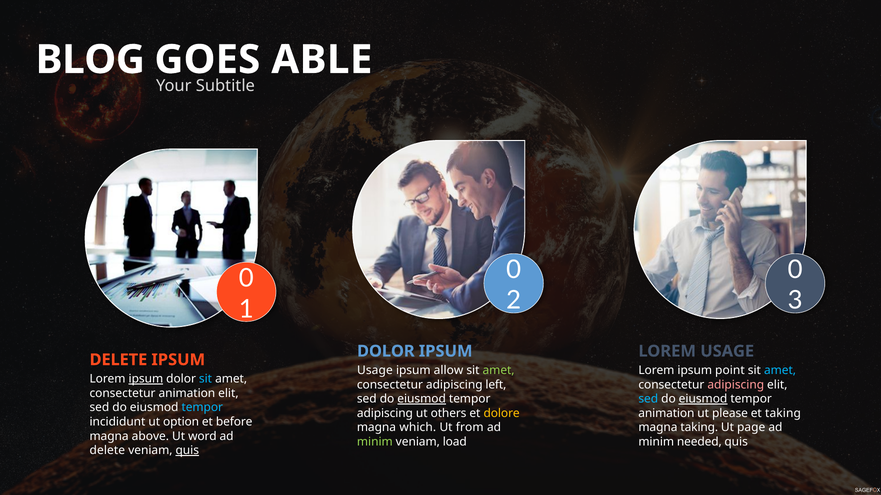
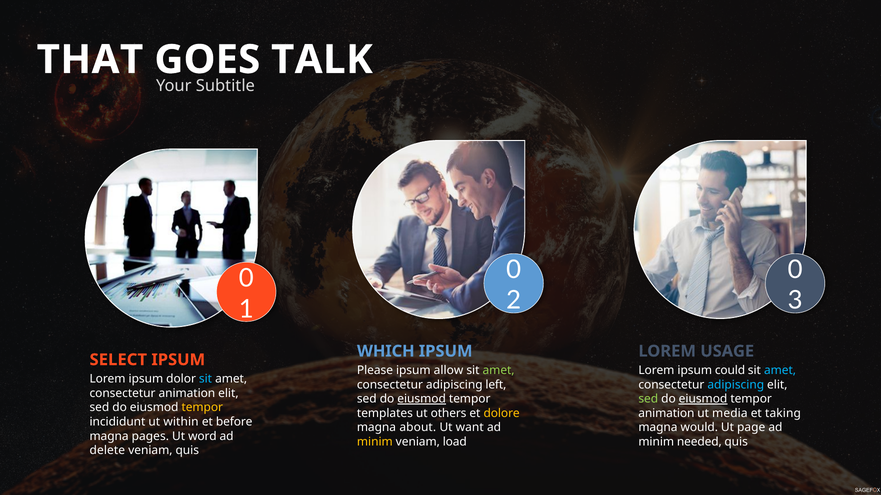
BLOG: BLOG -> THAT (90, 60)
ABLE: ABLE -> TALK (322, 60)
DOLOR: DOLOR -> WHICH (386, 352)
DELETE: DELETE -> SELECT (118, 360)
Usage: Usage -> Please (375, 371)
point: point -> could (730, 371)
ipsum underline: present -> none (146, 379)
adipiscing colour: pink -> light blue (736, 385)
sed colour: light blue -> light green (648, 399)
tempor colour: light blue -> yellow (202, 408)
adipiscing: adipiscing -> templates (385, 414)
please: please -> media (730, 414)
option: option -> within (181, 422)
which: which -> about (418, 428)
from: from -> want (470, 428)
magna taking: taking -> would (699, 428)
above: above -> pages (150, 437)
minim colour: light green -> yellow (375, 442)
quis underline: present -> none (187, 451)
